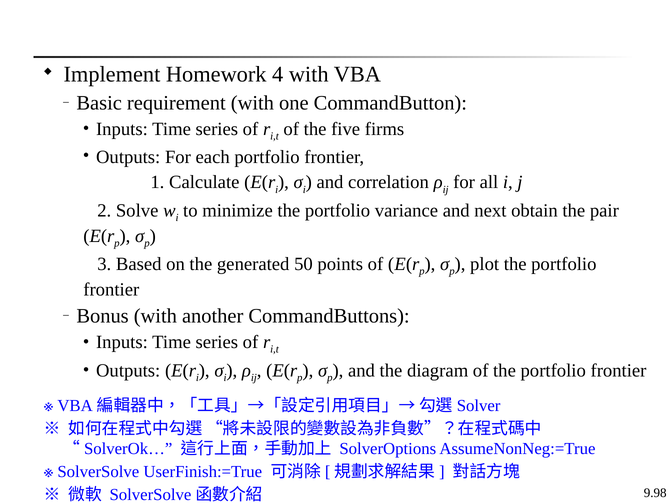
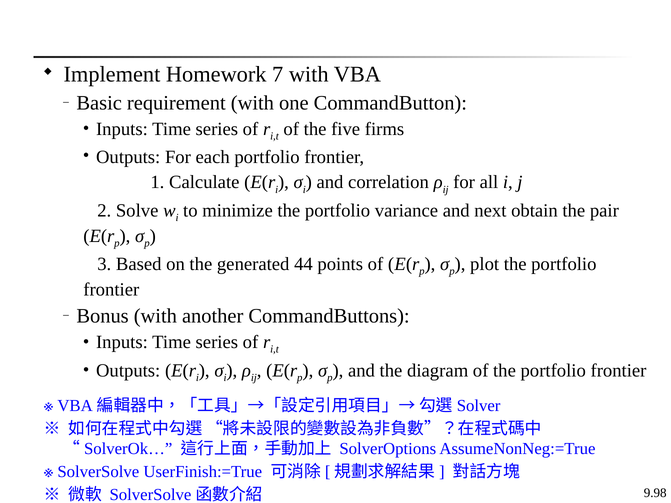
4: 4 -> 7 (278, 74)
50: 50 -> 44 (303, 264)
